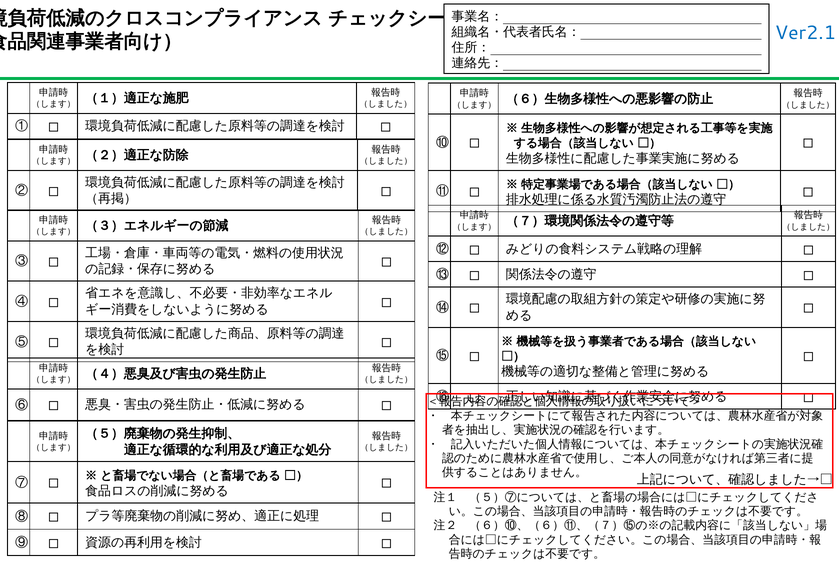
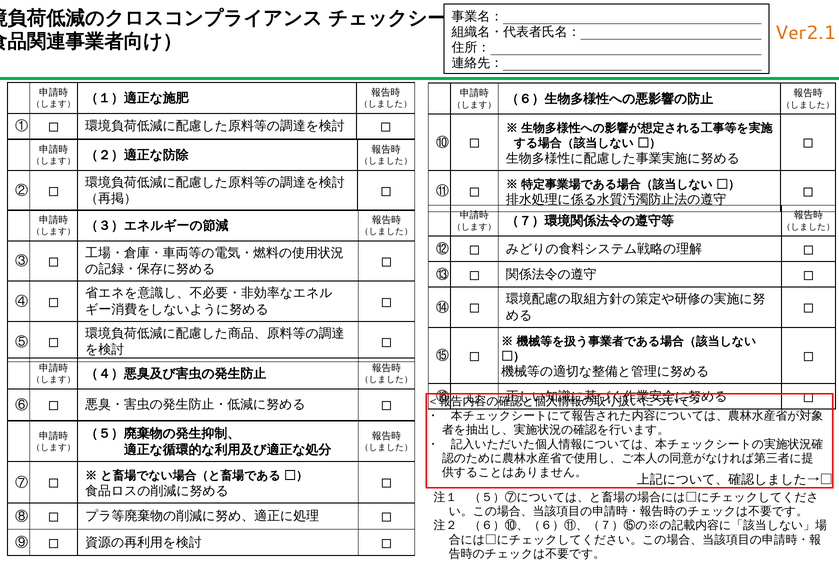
Ver2.1 colour: blue -> orange (805, 33)
